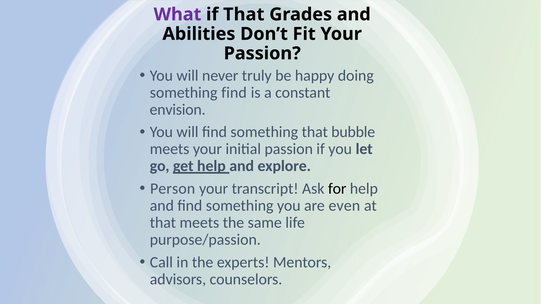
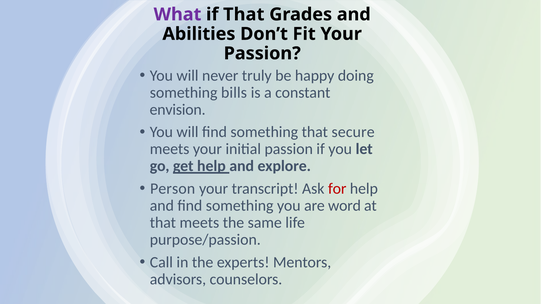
something find: find -> bills (234, 93)
bubble: bubble -> secure (353, 132)
for colour: black -> red (337, 189)
even: even -> word (344, 206)
